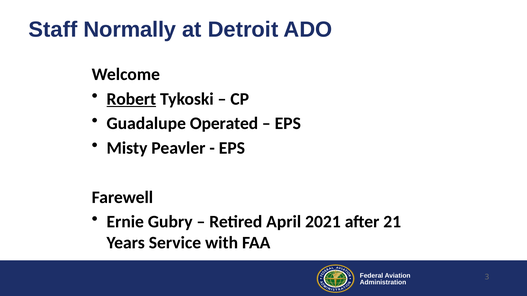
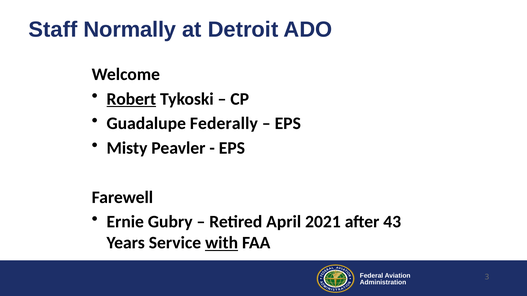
Operated: Operated -> Federally (224, 124)
21: 21 -> 43 (392, 222)
with underline: none -> present (222, 243)
